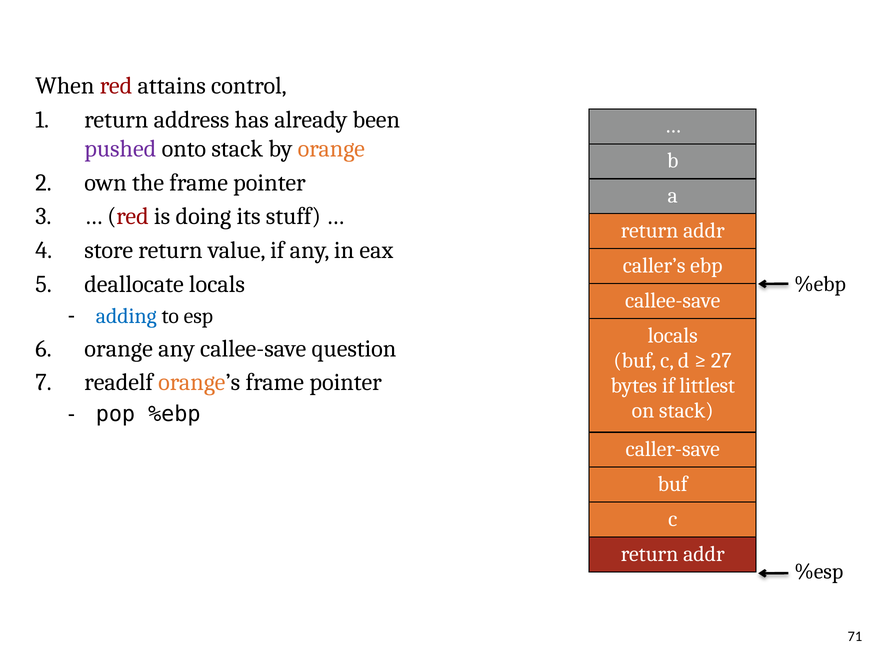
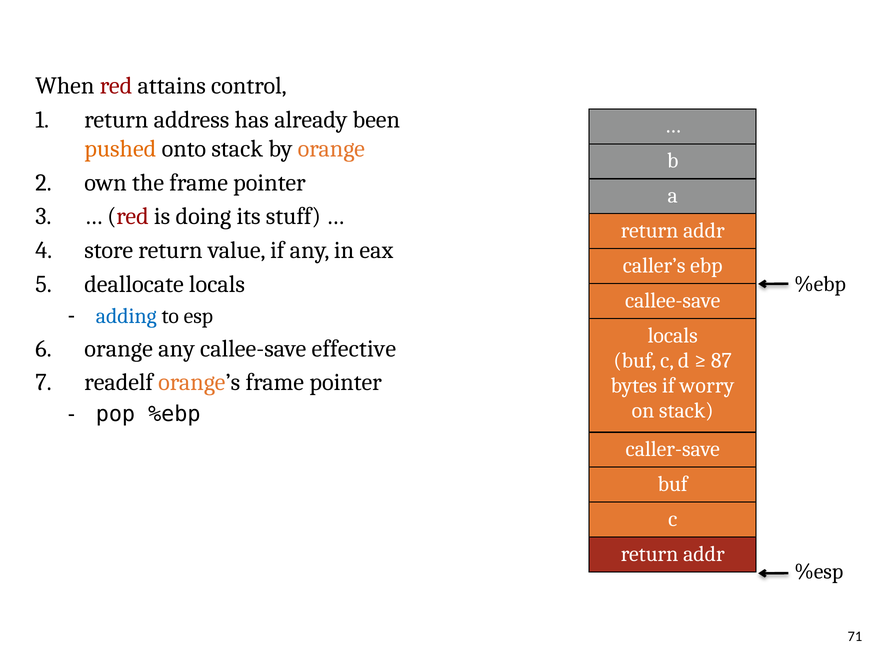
pushed colour: purple -> orange (120, 149)
question: question -> effective (354, 349)
27: 27 -> 87 (721, 361)
littlest: littlest -> worry (707, 386)
